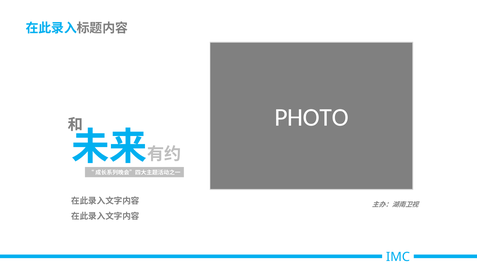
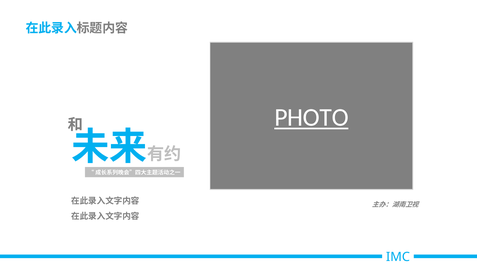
PHOTO underline: none -> present (312, 118)
